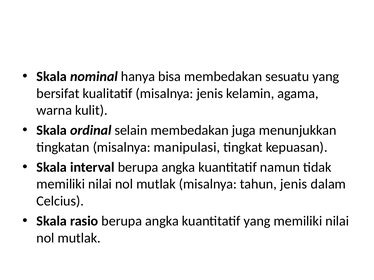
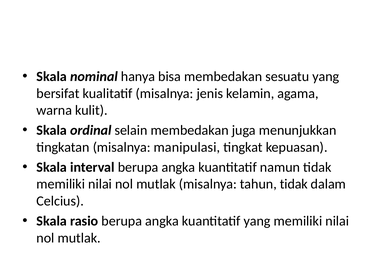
tahun jenis: jenis -> tidak (294, 184)
